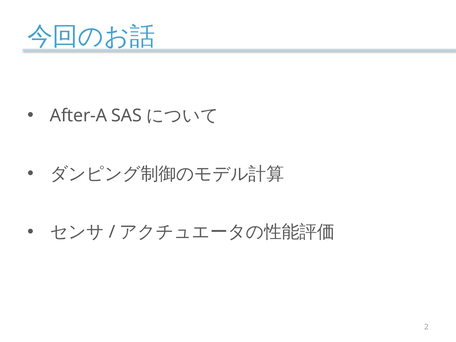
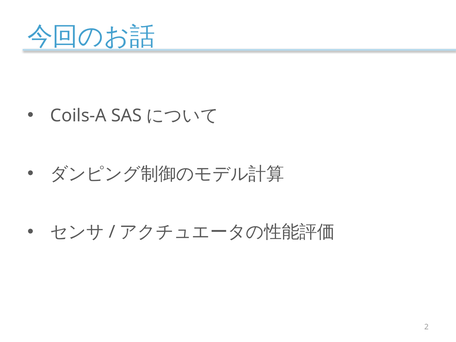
After-A: After-A -> Coils-A (78, 116)
